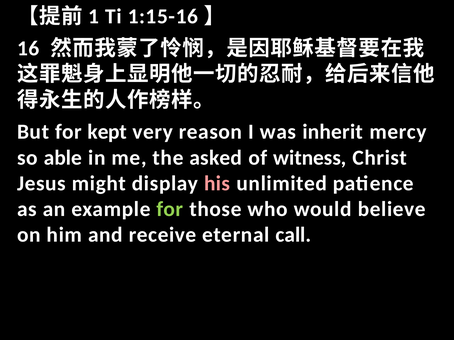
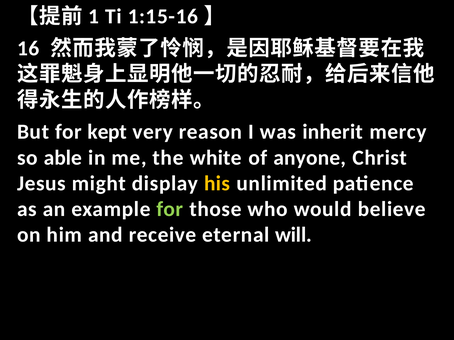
asked: asked -> white (216, 158)
witness: witness -> anyone (310, 158)
his colour: pink -> yellow (217, 184)
call: call -> will (293, 235)
